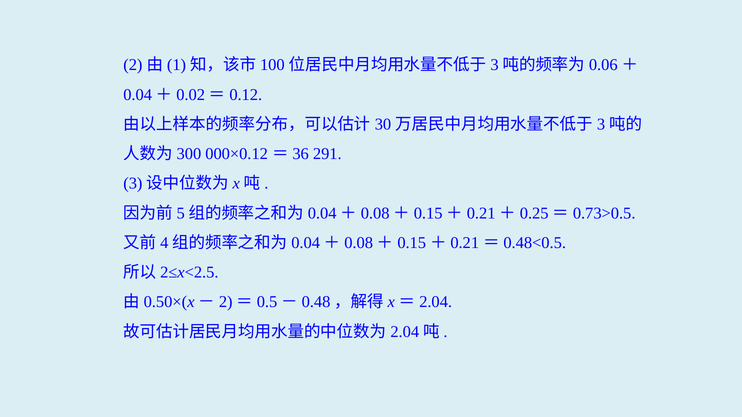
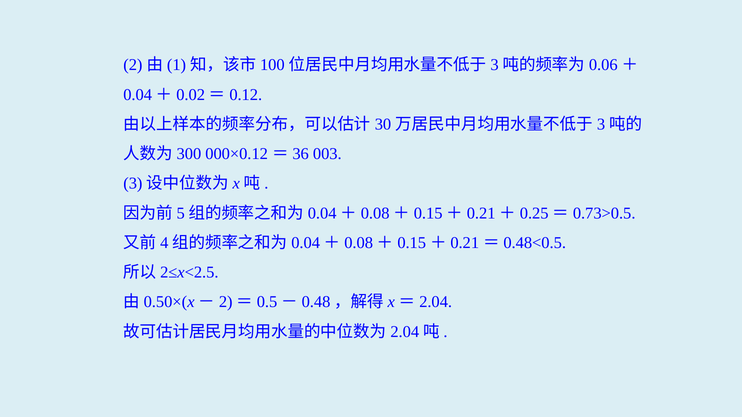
291: 291 -> 003 (327, 154)
